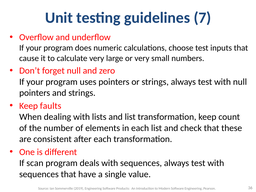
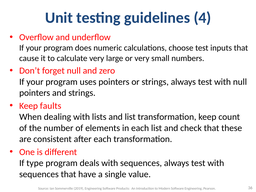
7: 7 -> 4 (202, 18)
scan: scan -> type (35, 163)
